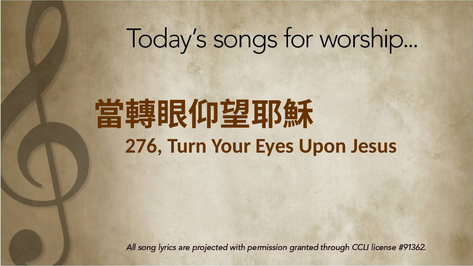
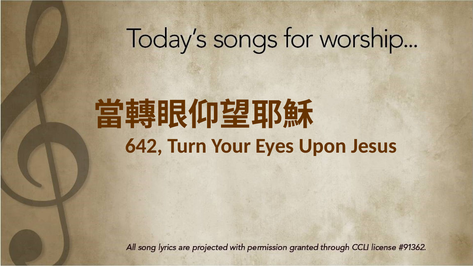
276: 276 -> 642 (144, 146)
